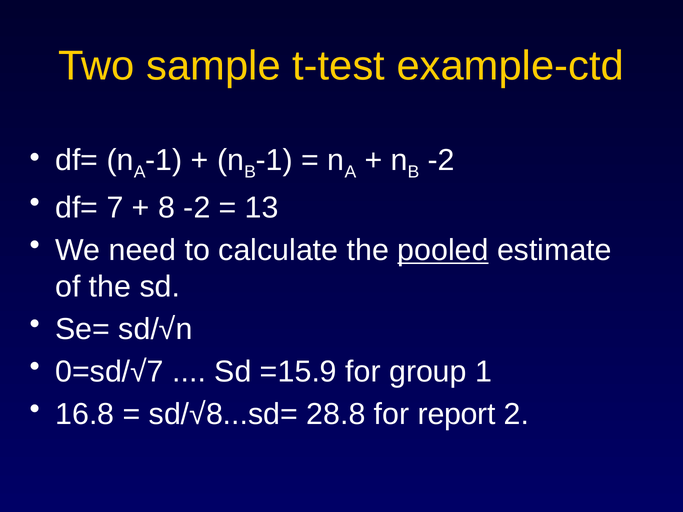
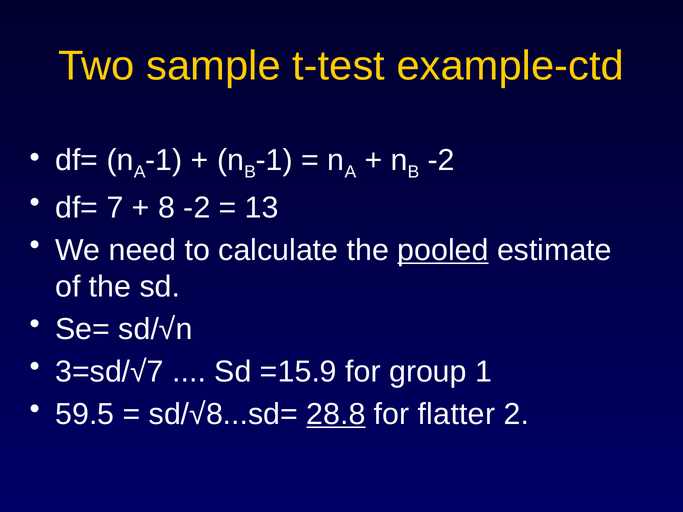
0=sd/√7: 0=sd/√7 -> 3=sd/√7 (110, 372)
16.8: 16.8 -> 59.5 (85, 414)
28.8 underline: none -> present (336, 414)
report: report -> flatter (457, 414)
